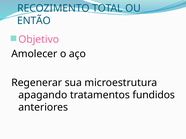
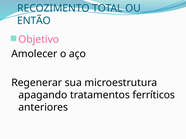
fundidos: fundidos -> ferríticos (154, 95)
